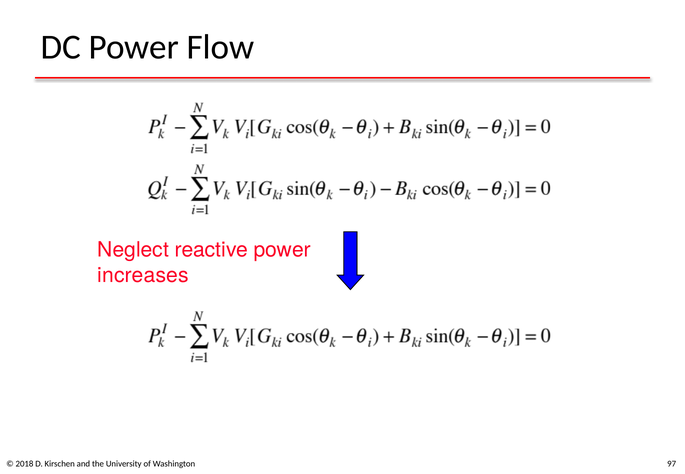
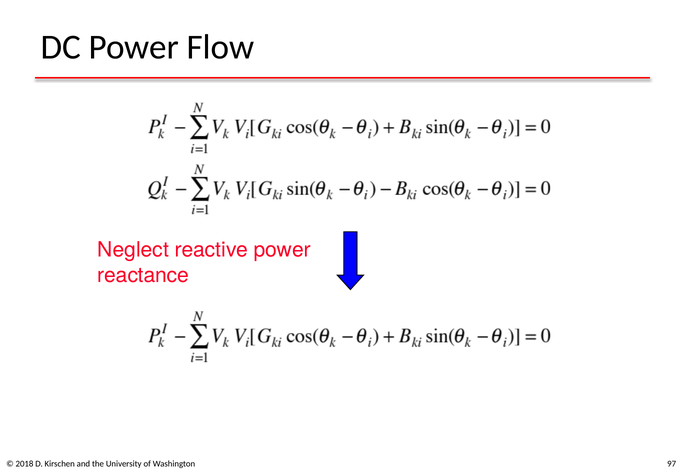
increases: increases -> reactance (143, 275)
